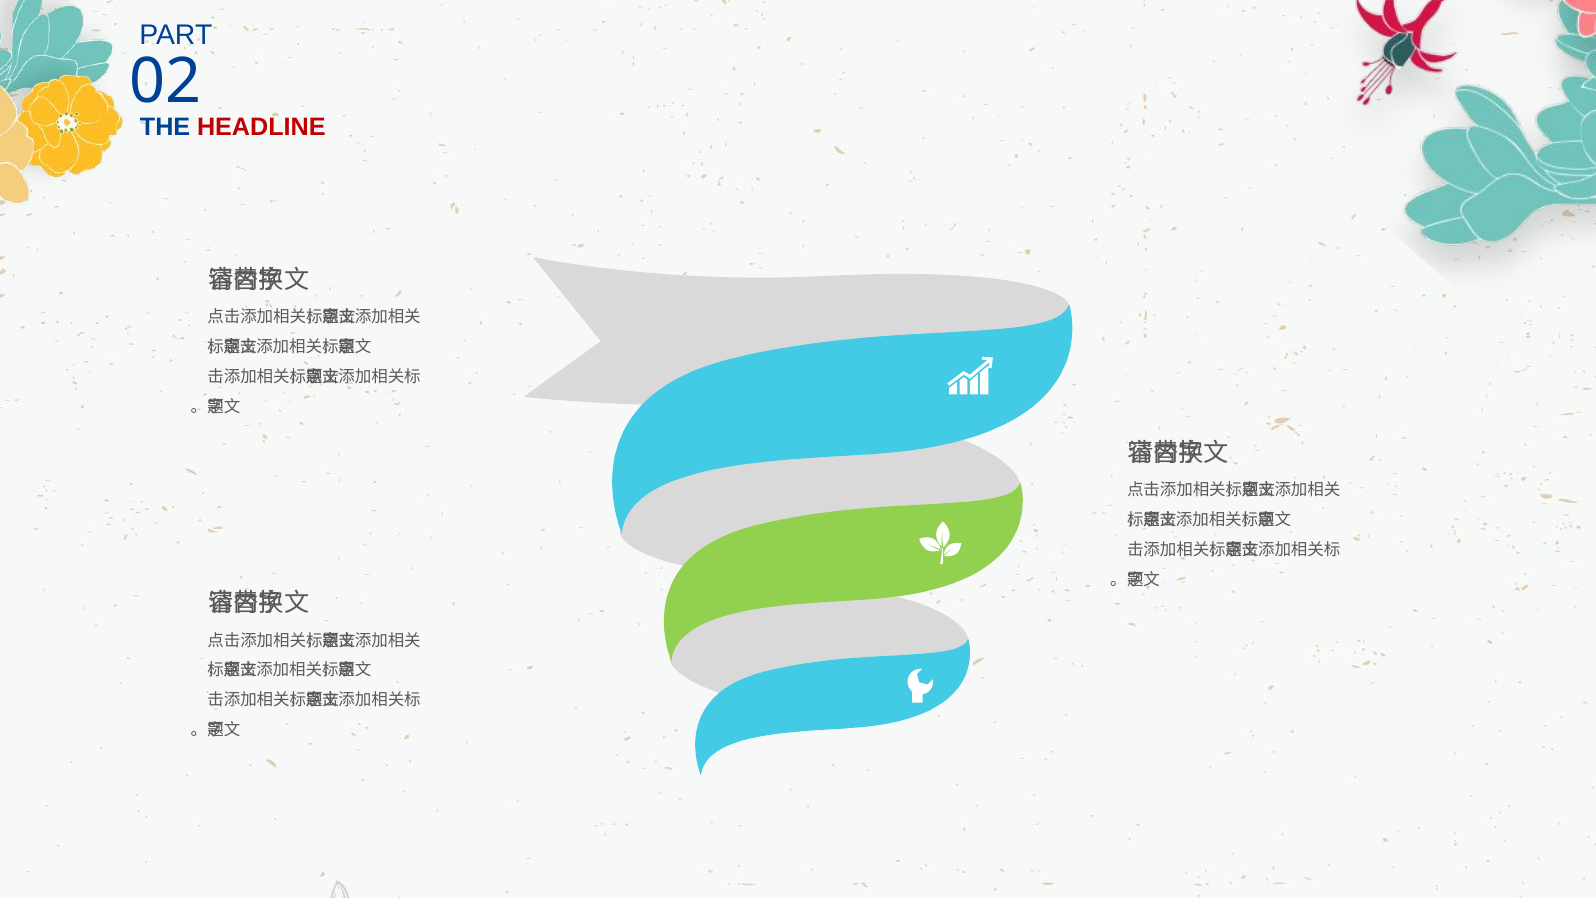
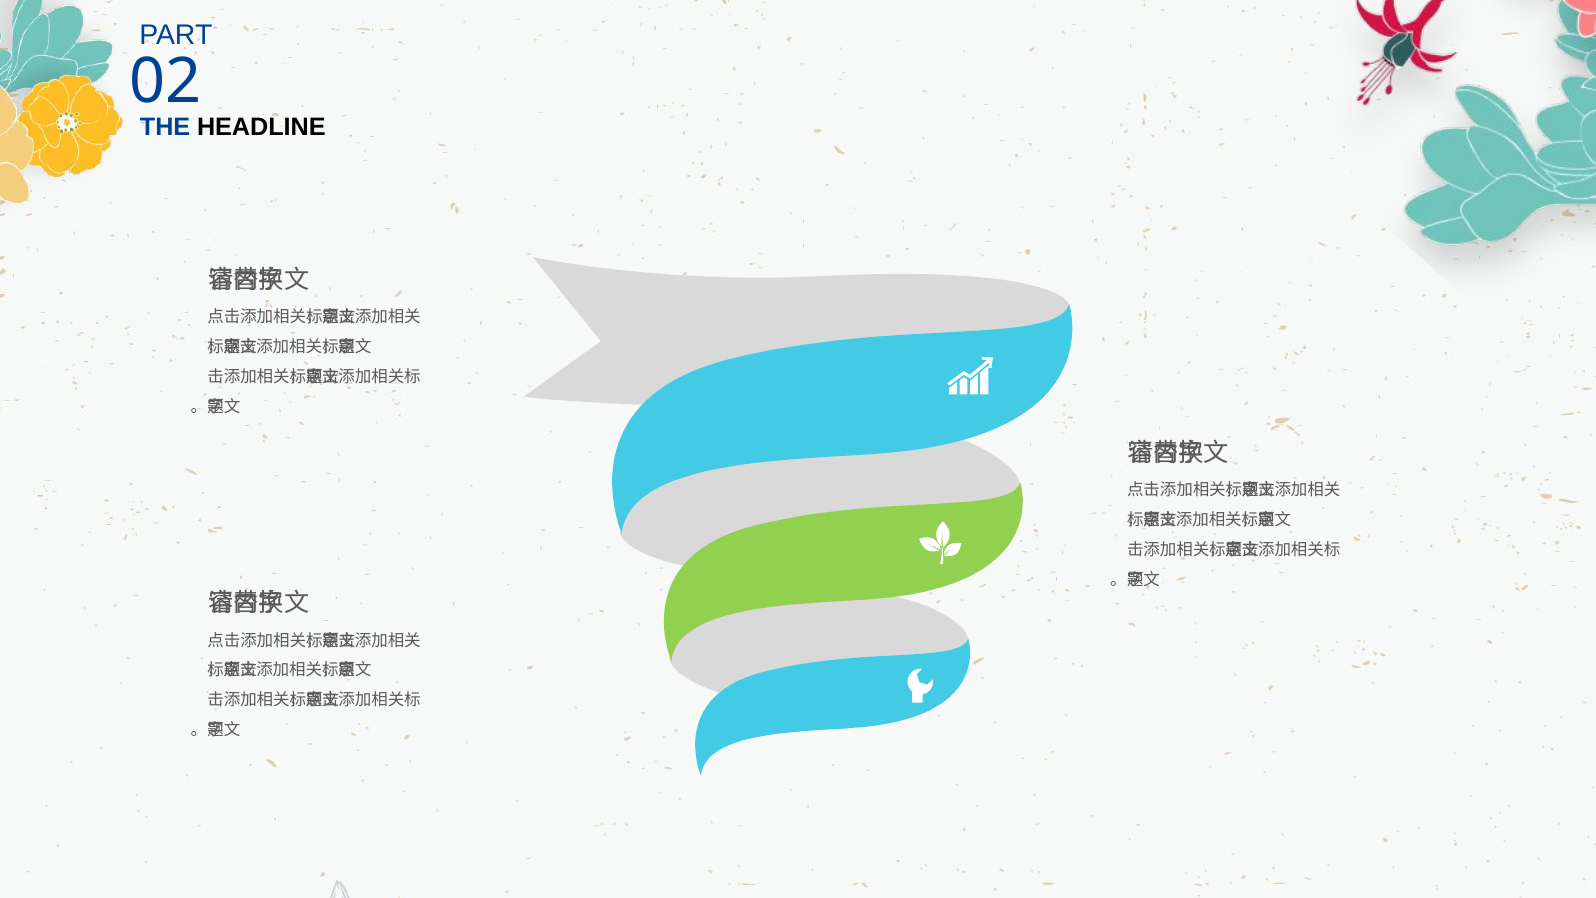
HEADLINE colour: red -> black (261, 127)
